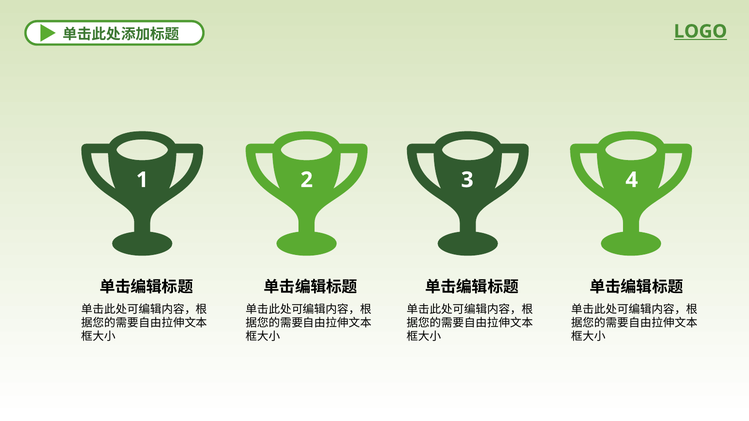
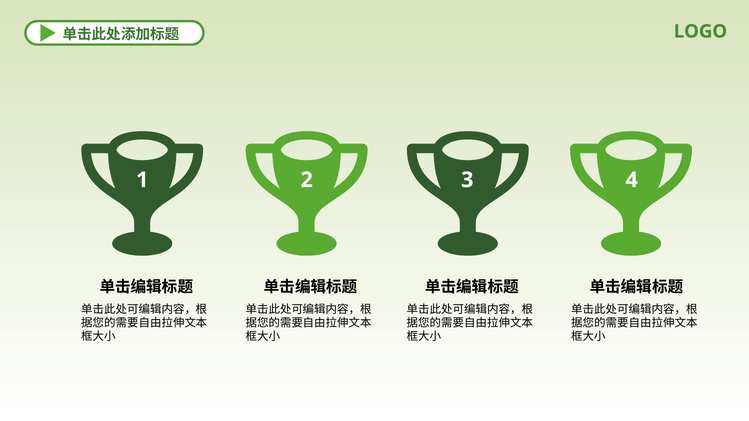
LOGO underline: present -> none (700, 31)
